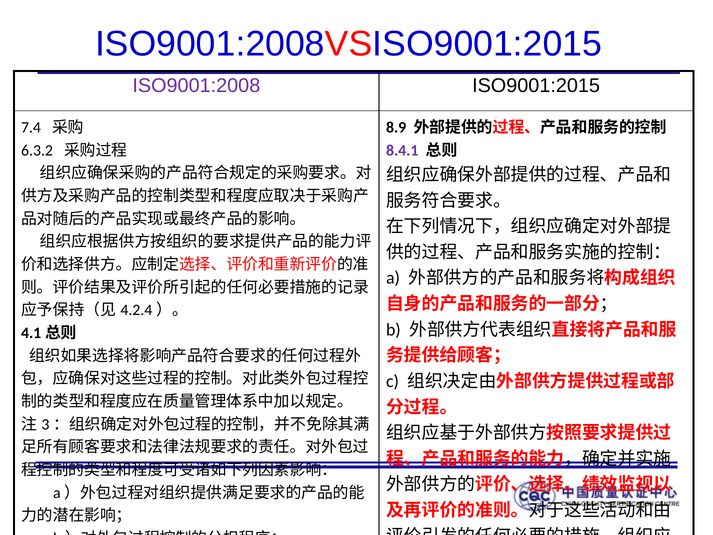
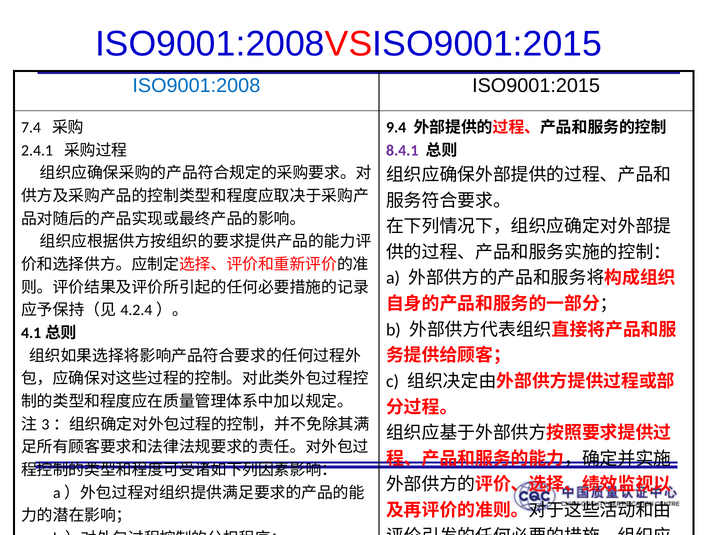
ISO9001:2008 colour: purple -> blue (196, 86)
8.9: 8.9 -> 9.4 (396, 127)
6.3.2: 6.3.2 -> 2.4.1 (37, 150)
